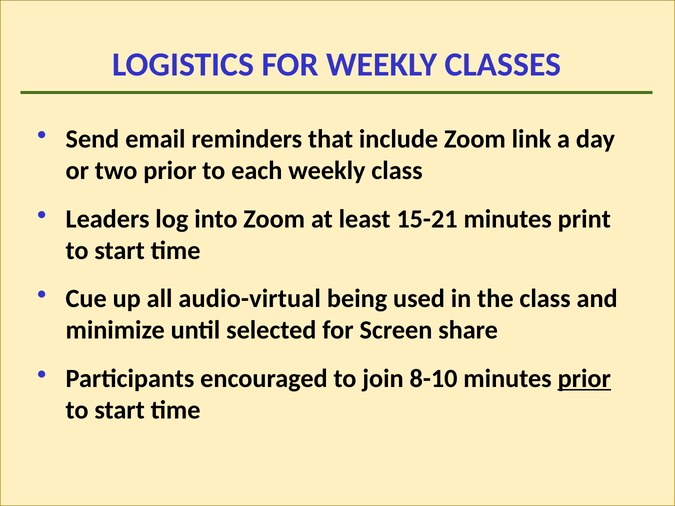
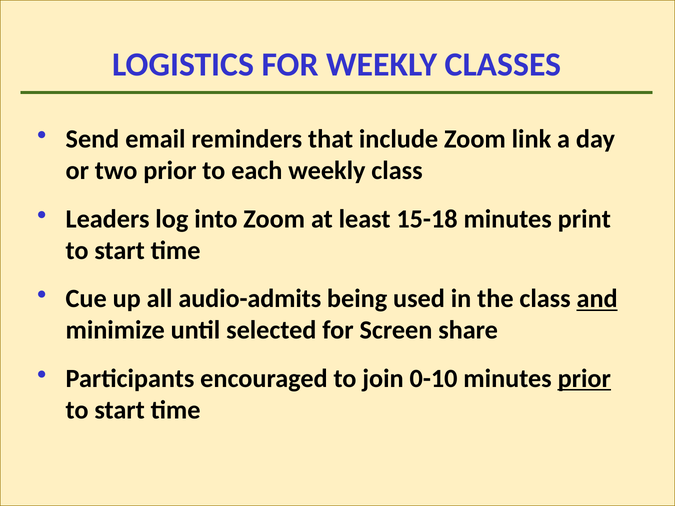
15-21: 15-21 -> 15-18 (427, 219)
audio-virtual: audio-virtual -> audio-admits (250, 299)
and underline: none -> present (597, 299)
8-10: 8-10 -> 0-10 (434, 379)
